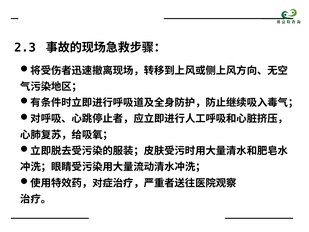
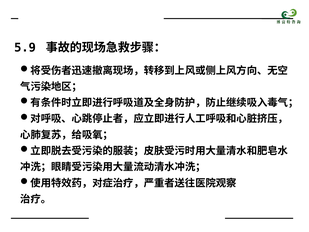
2.3: 2.3 -> 5.9 (25, 48)
